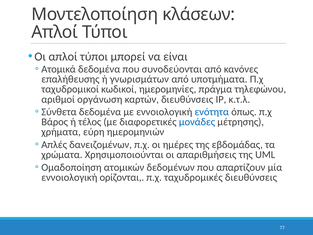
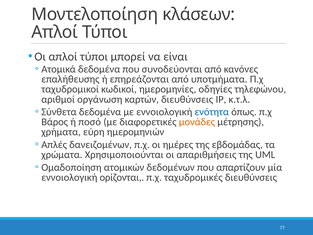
γνωρισμάτων: γνωρισμάτων -> επηρεάζονται (139, 79)
πράγμα: πράγμα -> οδηγίες (215, 89)
τέλος: τέλος -> ποσό (90, 122)
μονάδες colour: blue -> orange (197, 122)
